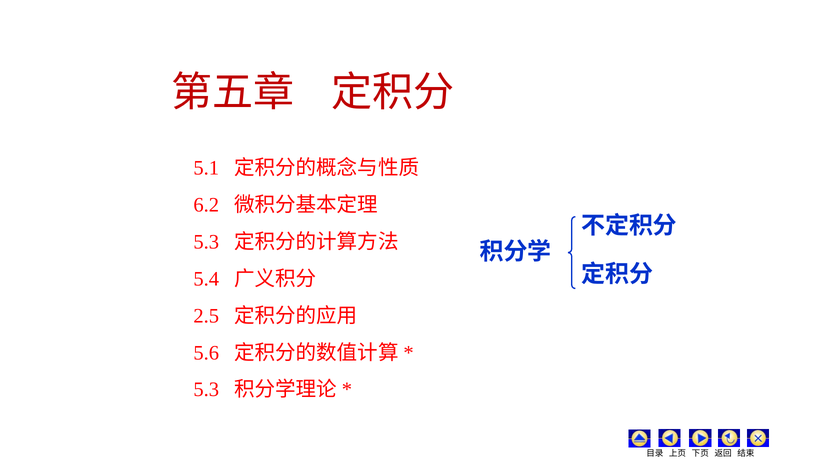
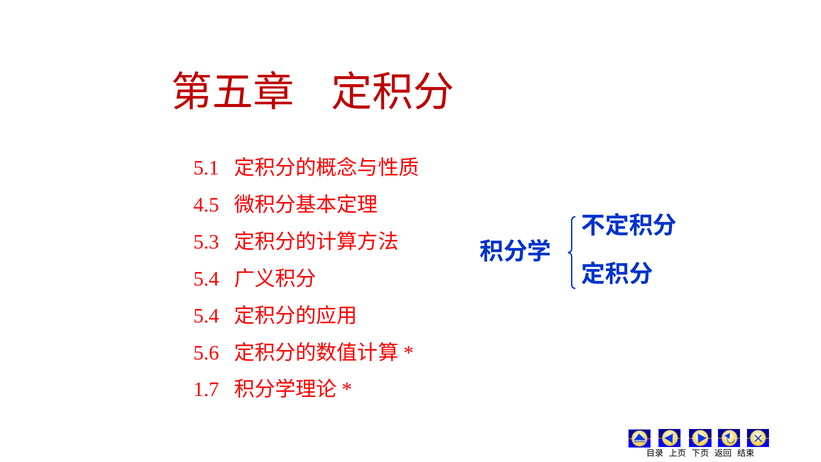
6.2: 6.2 -> 4.5 (206, 205)
2.5: 2.5 -> 5.4 (206, 316)
5.3: 5.3 -> 1.7 (206, 390)
